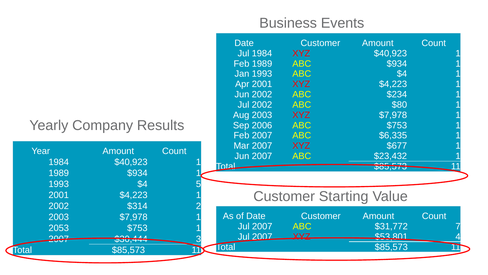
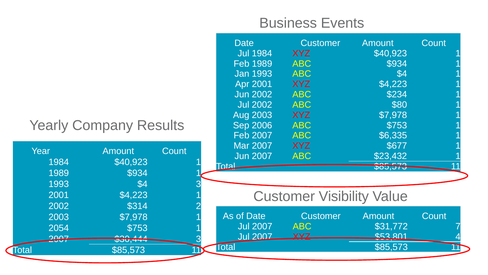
$4 5: 5 -> 3 (199, 184)
Starting: Starting -> Visibility (344, 196)
2053: 2053 -> 2054 (59, 228)
